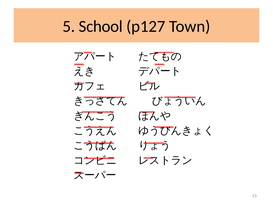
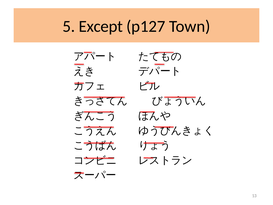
School: School -> Except (101, 26)
